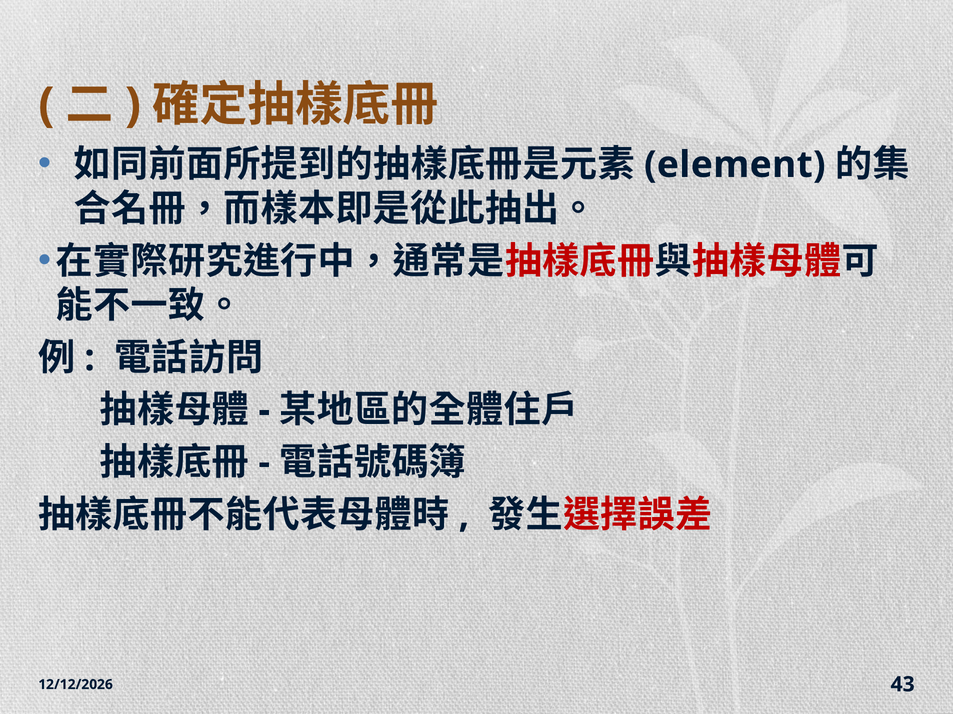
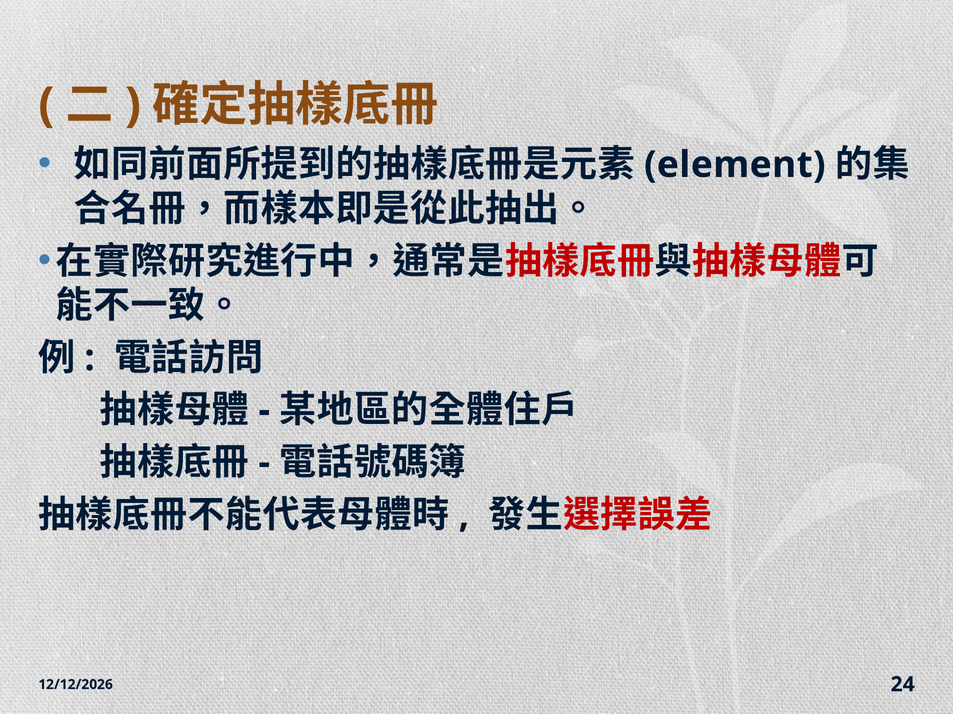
43: 43 -> 24 (903, 685)
